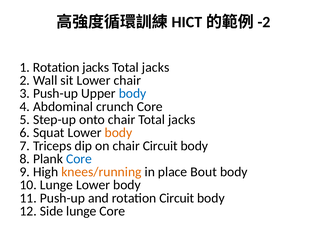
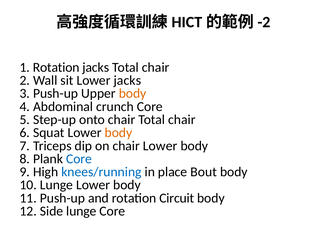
jacks Total jacks: jacks -> chair (156, 67)
Lower chair: chair -> jacks (127, 81)
body colour: blue -> orange (133, 94)
chair Total jacks: jacks -> chair (182, 120)
chair Circuit: Circuit -> Lower (160, 146)
knees/running colour: orange -> blue (101, 172)
